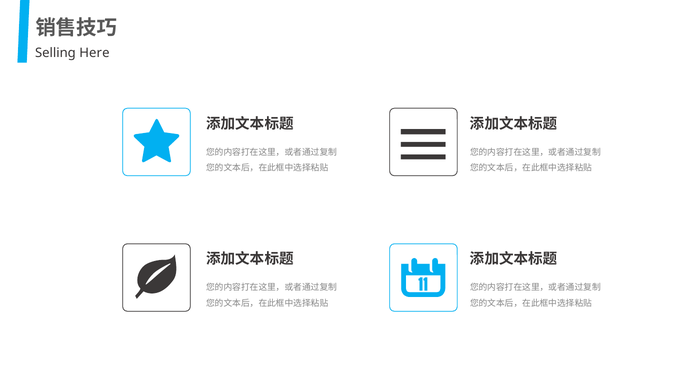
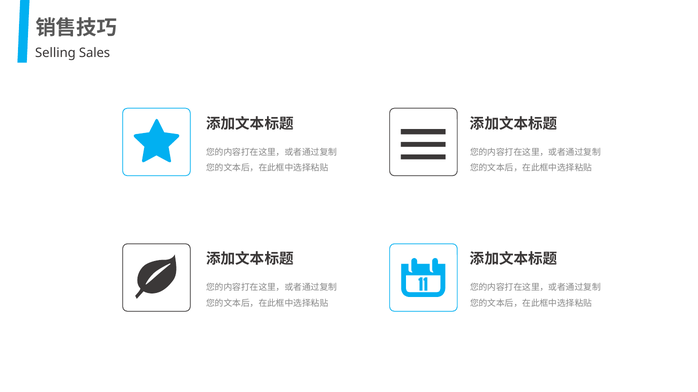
Here: Here -> Sales (95, 53)
